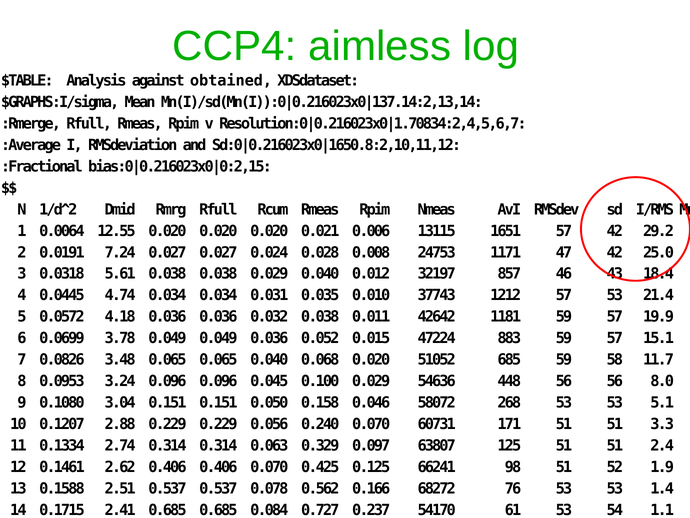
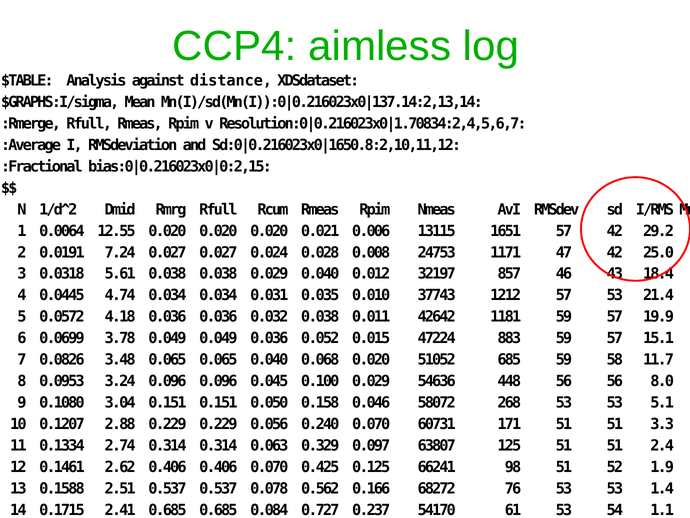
obtained: obtained -> distance (231, 81)
